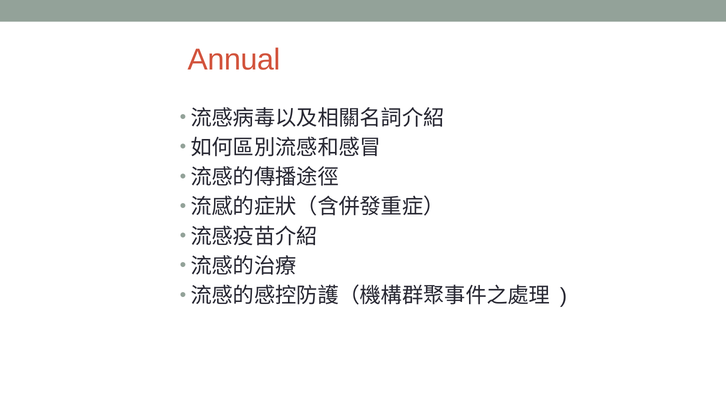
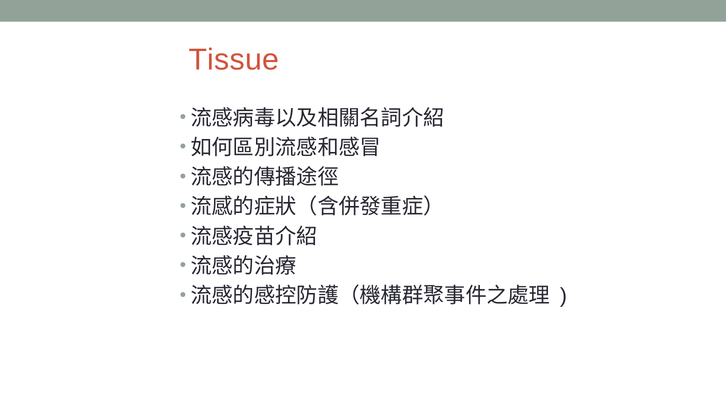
Annual: Annual -> Tissue (234, 60)
